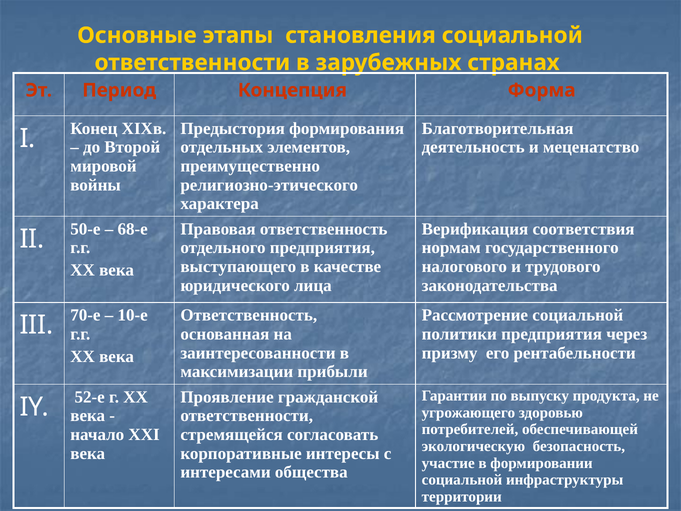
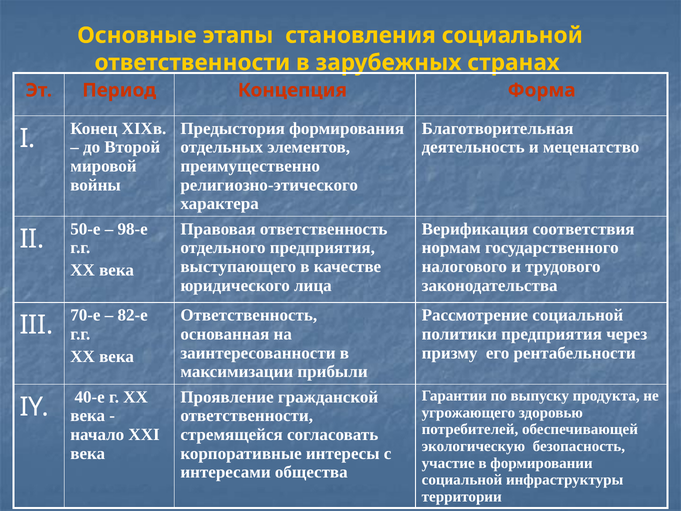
68-е: 68-е -> 98-е (133, 229)
10-е: 10-е -> 82-е (133, 315)
52-е: 52-е -> 40-е (90, 397)
